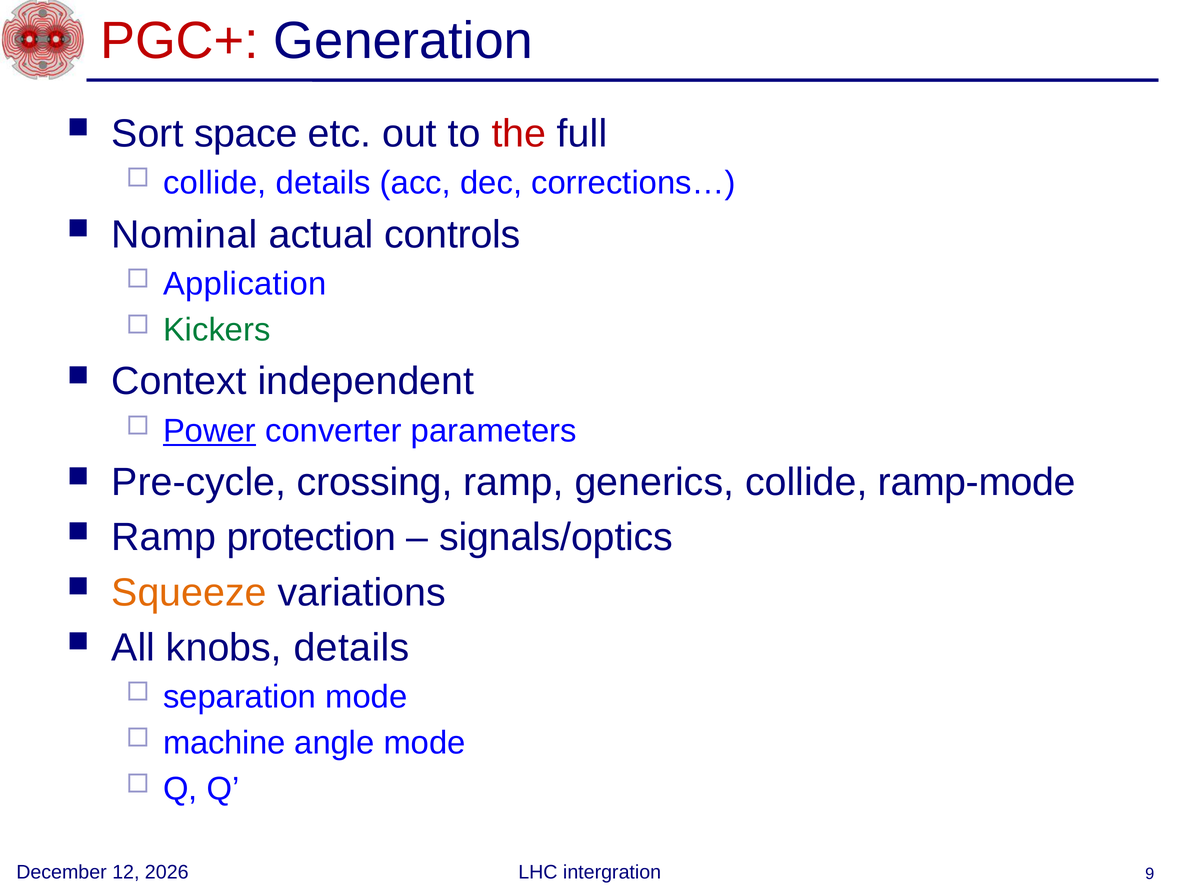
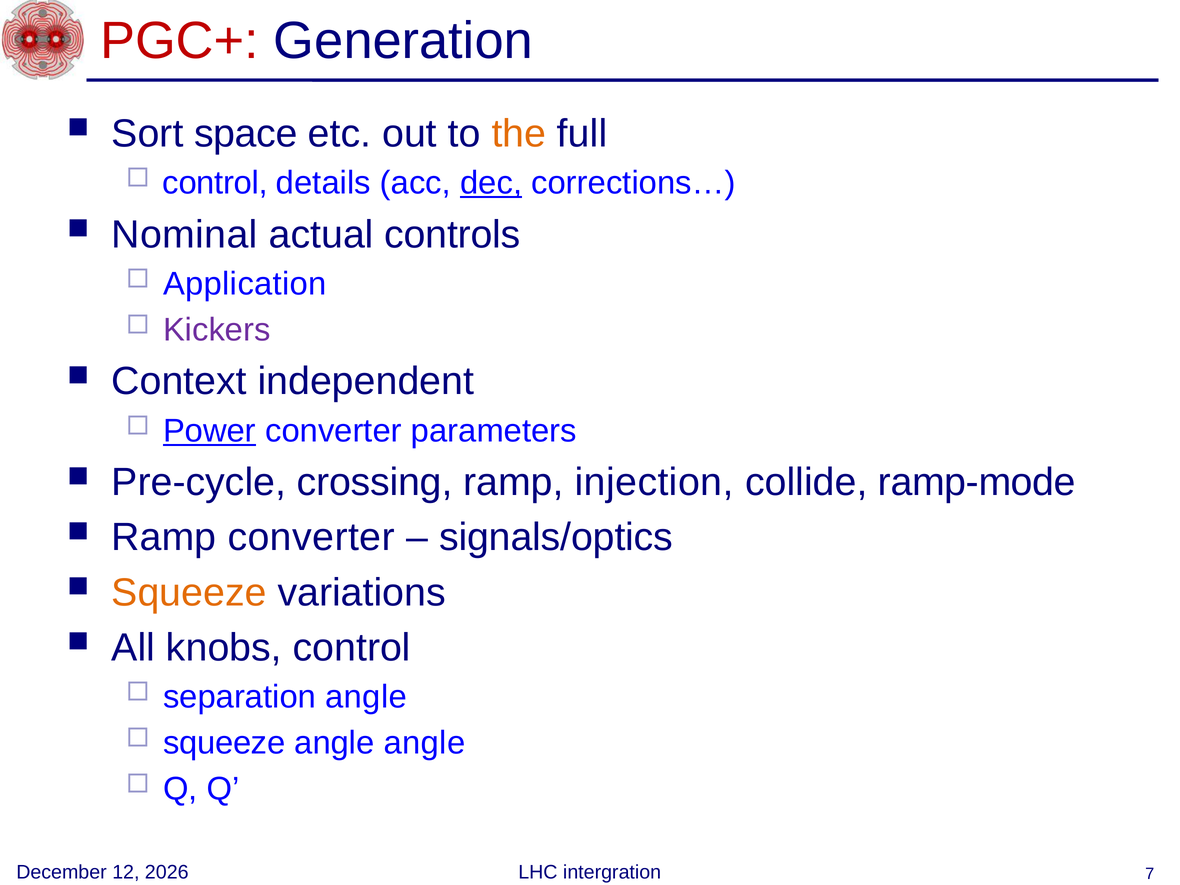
the colour: red -> orange (519, 134)
collide: collide -> control (215, 183)
dec underline: none -> present (491, 183)
Kickers colour: green -> purple (217, 330)
generics: generics -> injection (654, 482)
Ramp protection: protection -> converter (311, 537)
knobs details: details -> control (352, 648)
separation mode: mode -> angle (366, 697)
machine: machine -> squeeze (224, 743)
angle mode: mode -> angle (425, 743)
9: 9 -> 7 (1150, 874)
